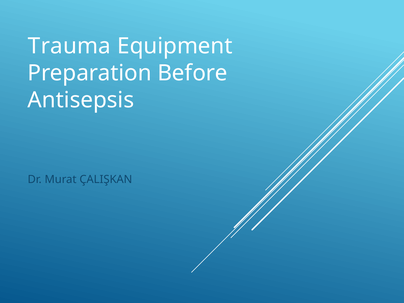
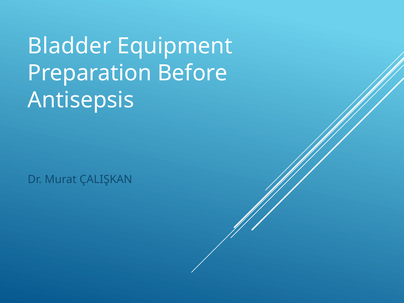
Trauma: Trauma -> Bladder (69, 46)
